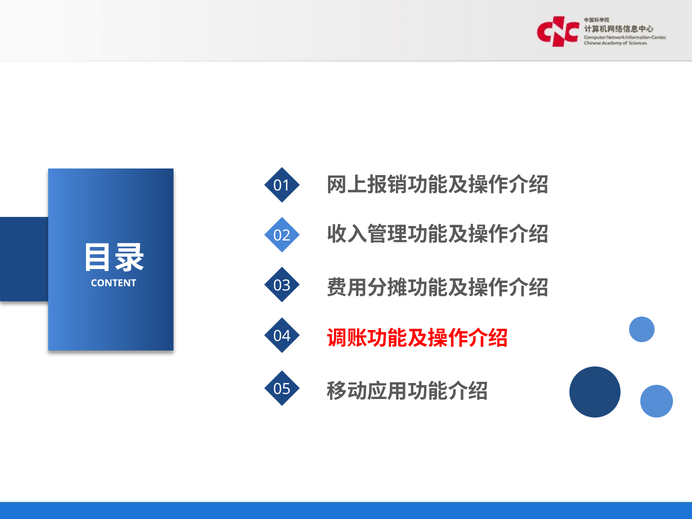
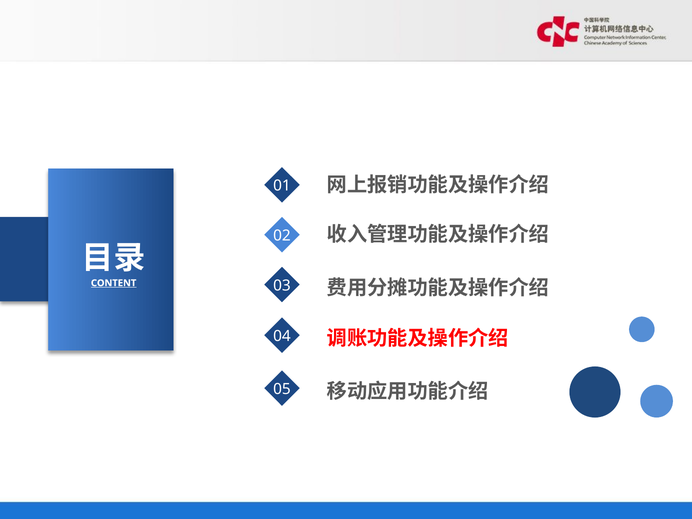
CONTENT underline: none -> present (114, 283)
